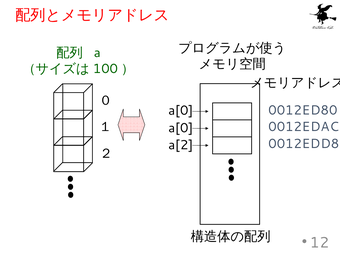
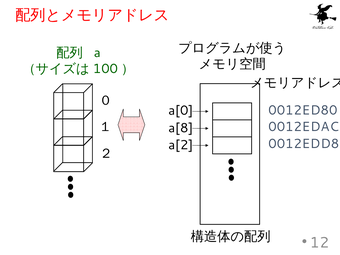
a[0: a[0 -> a[8 (181, 128)
